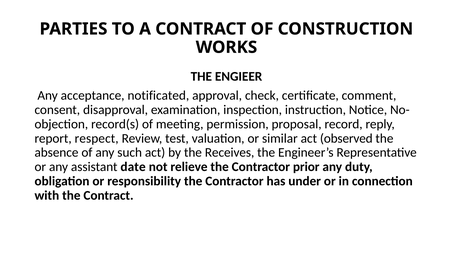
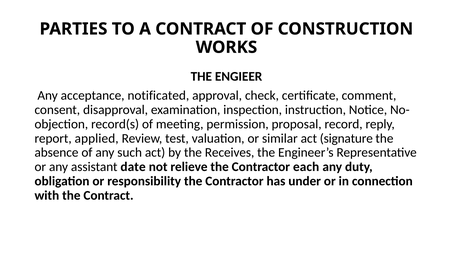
respect: respect -> applied (97, 138)
observed: observed -> signature (346, 138)
prior: prior -> each (306, 167)
